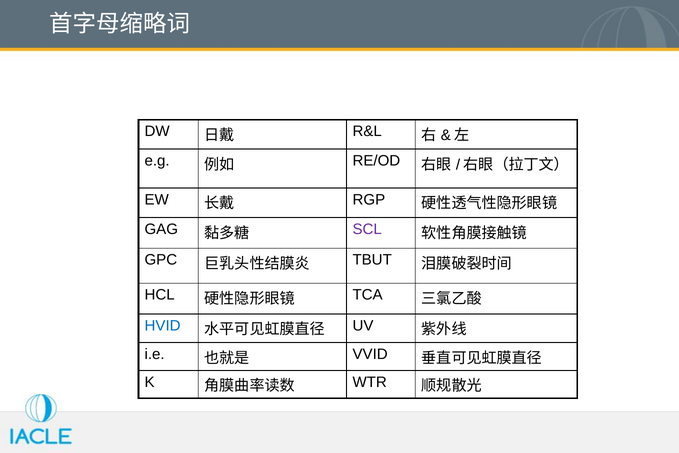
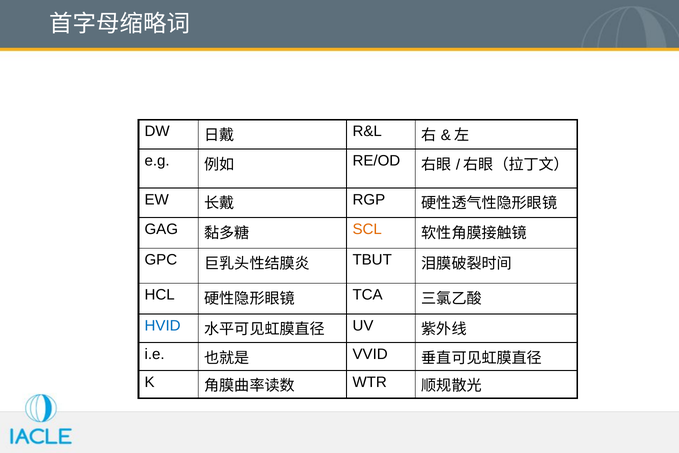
SCL colour: purple -> orange (367, 229)
